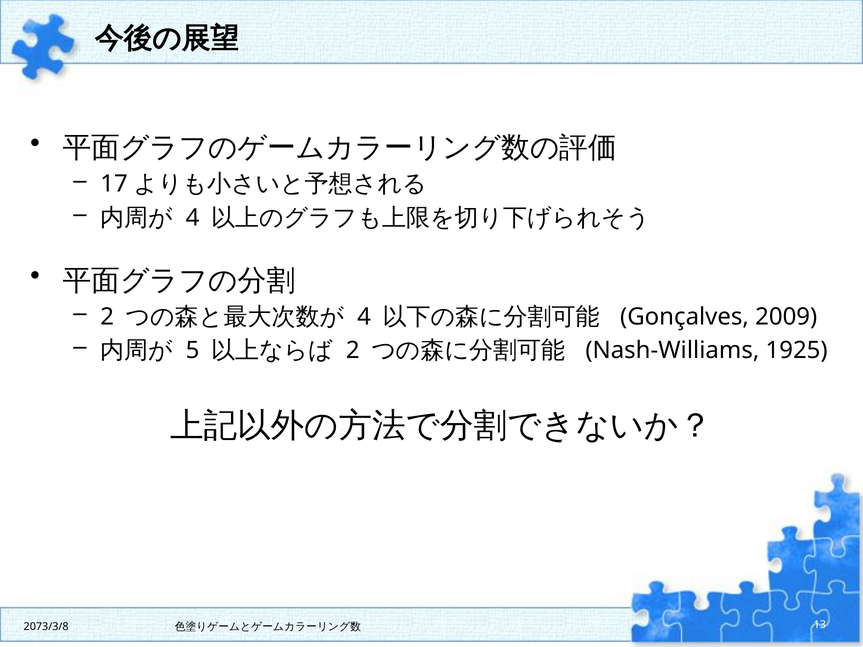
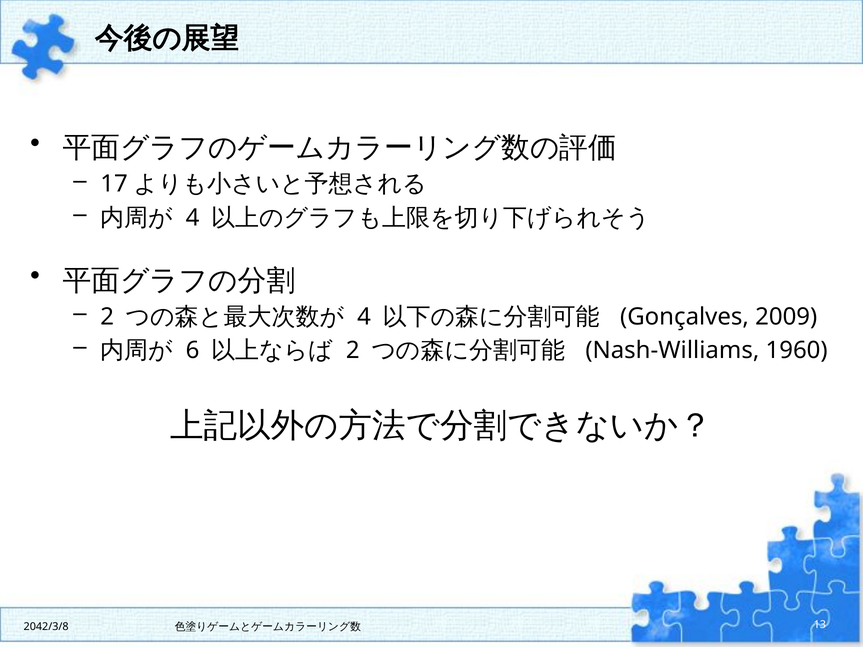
5: 5 -> 6 (193, 350)
1925: 1925 -> 1960 (797, 350)
2073/3/8: 2073/3/8 -> 2042/3/8 (46, 627)
